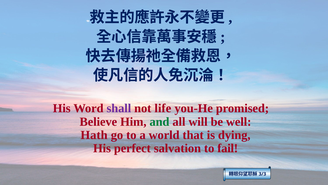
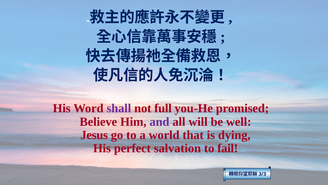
life: life -> full (163, 108)
and colour: green -> purple (159, 121)
Hath: Hath -> Jesus (94, 135)
